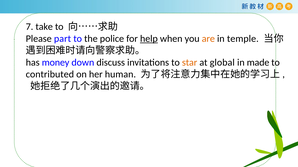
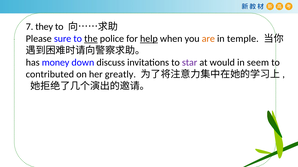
take: take -> they (44, 27)
part: part -> sure (63, 39)
the underline: none -> present (91, 39)
star colour: orange -> purple (190, 63)
global: global -> would (222, 63)
made: made -> seem (258, 63)
human: human -> greatly (120, 75)
